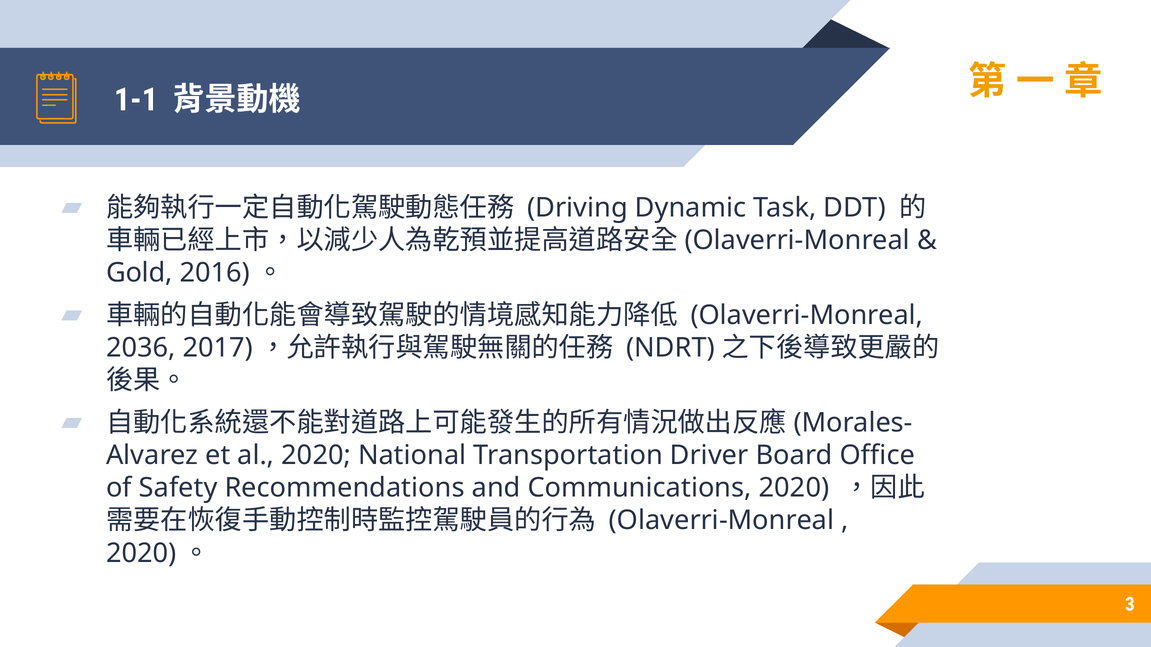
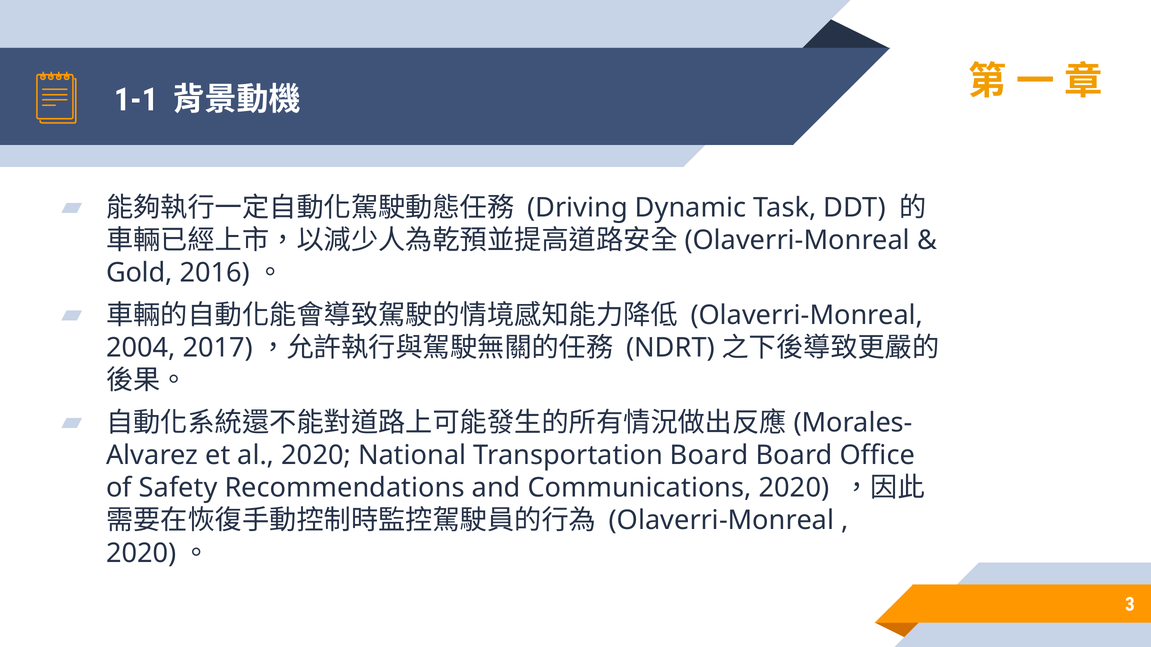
2036: 2036 -> 2004 (141, 348)
Transportation Driver: Driver -> Board (709, 456)
